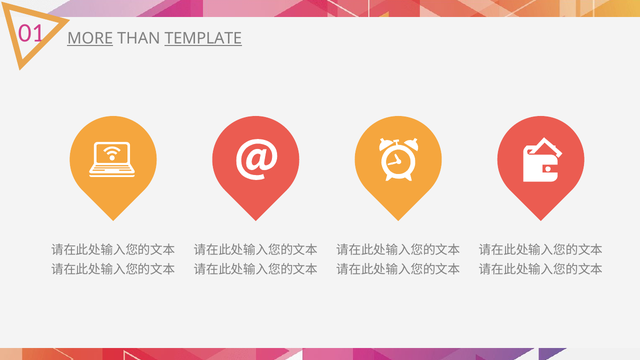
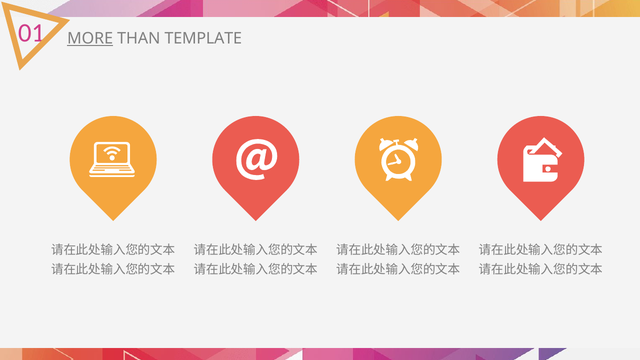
TEMPLATE underline: present -> none (203, 39)
